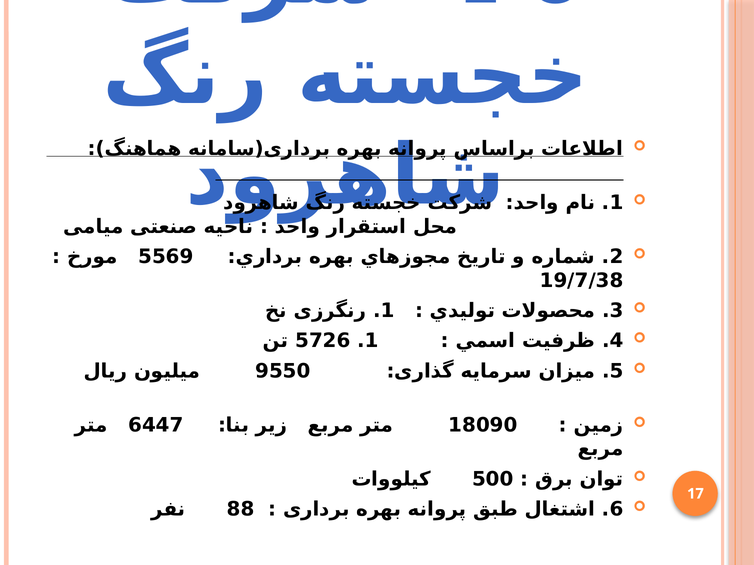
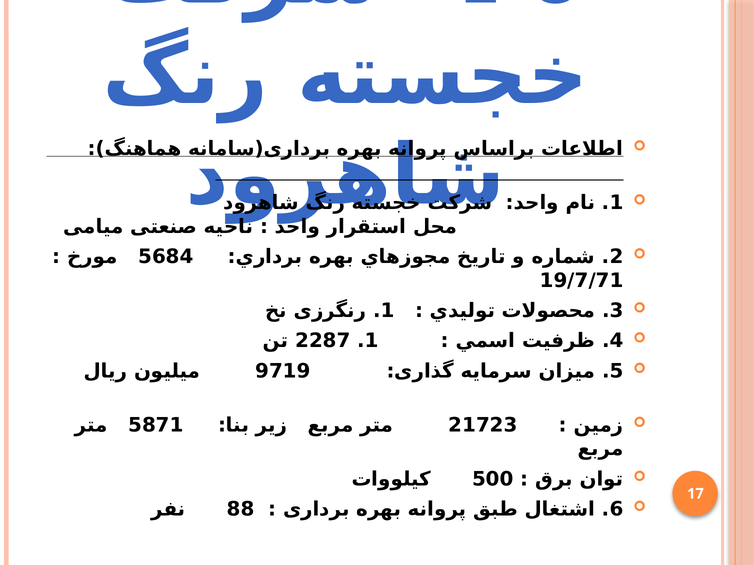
5569: 5569 -> 5684 (166, 257)
19/7/38: 19/7/38 -> 19/7/71 (582, 281)
5726: 5726 -> 2287 (323, 341)
9550: 9550 -> 9719 (283, 371)
6447: 6447 -> 5871 (156, 425)
18090: 18090 -> 21723 (483, 425)
